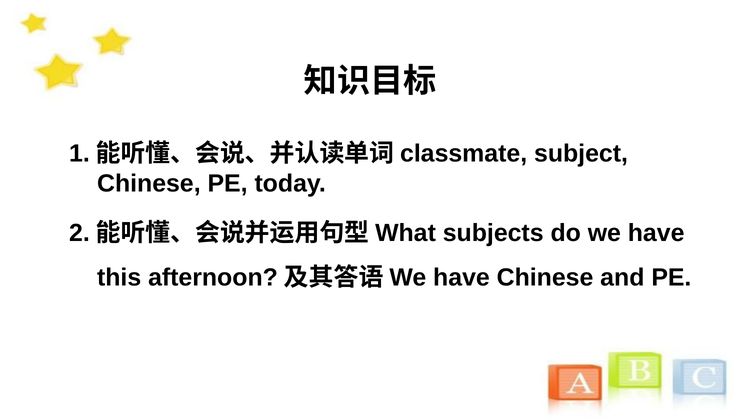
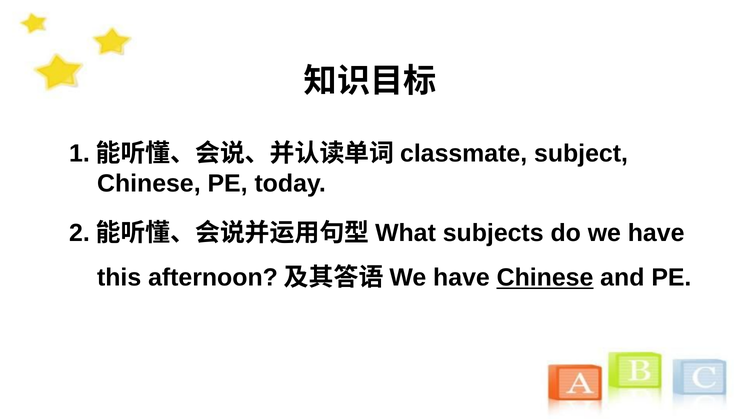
Chinese underline: none -> present (545, 278)
